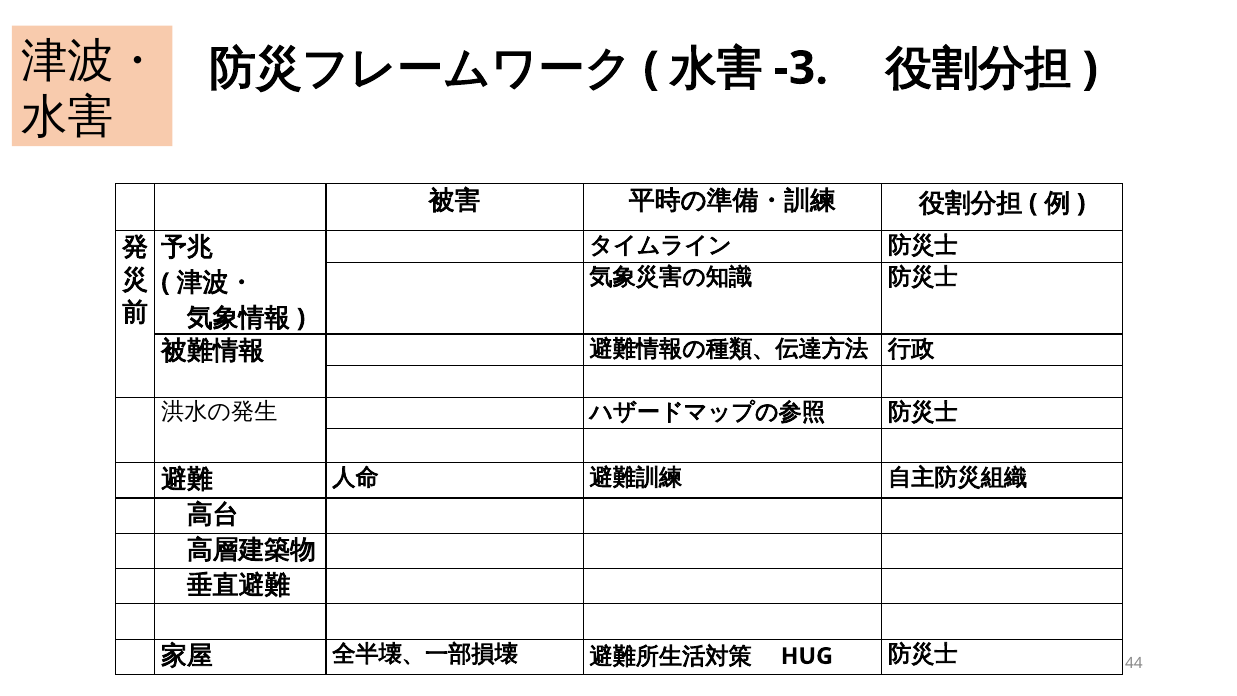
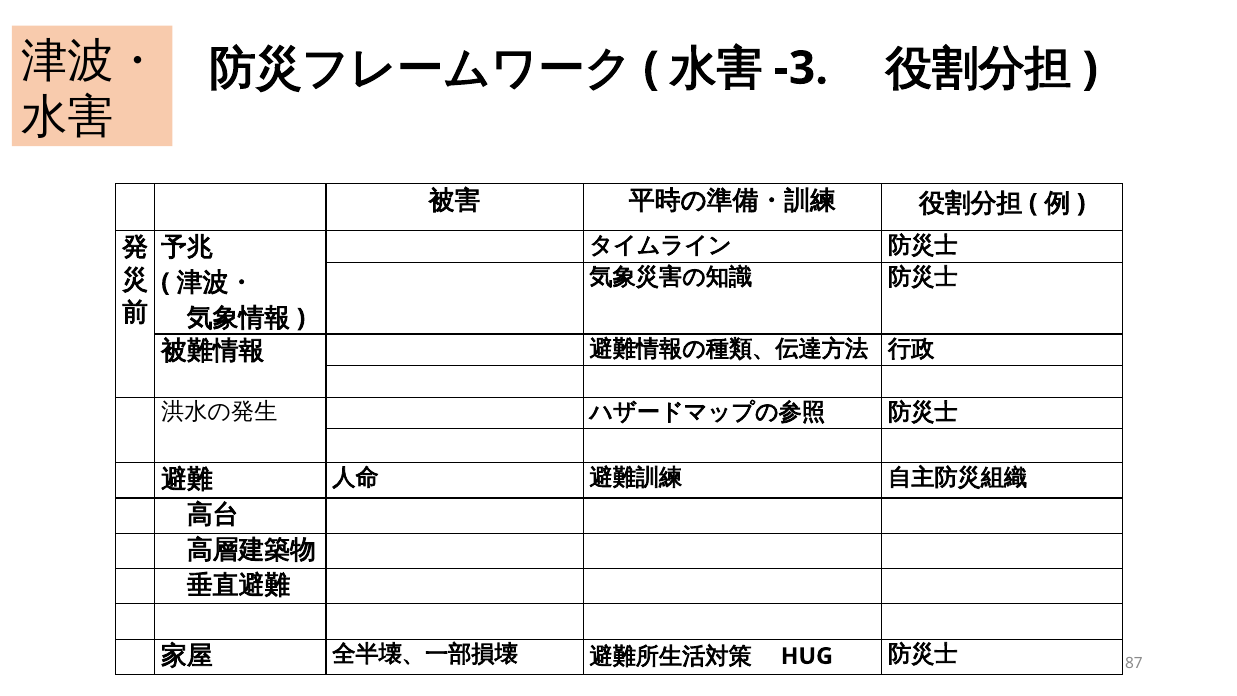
44: 44 -> 87 (1134, 663)
